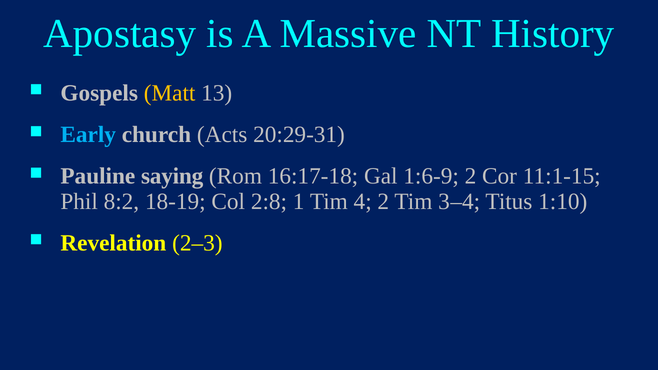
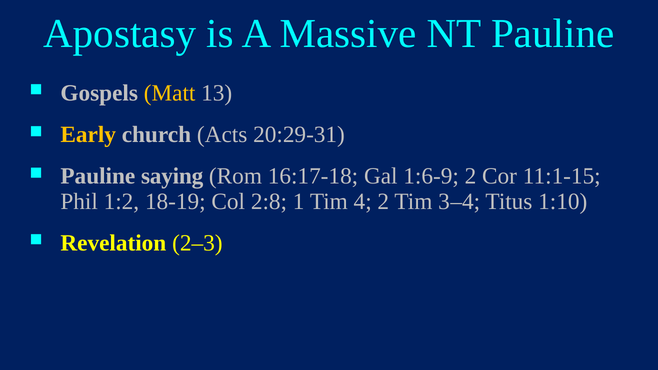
NT History: History -> Pauline (553, 34)
Early colour: light blue -> yellow (88, 135)
8:2: 8:2 -> 1:2 (121, 201)
